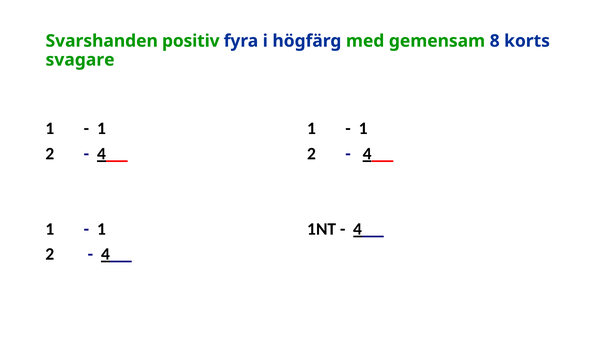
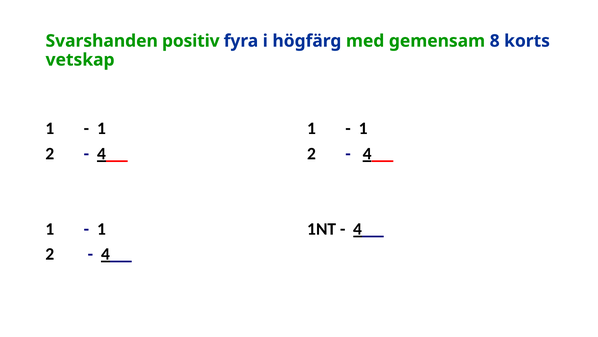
svagare: svagare -> vetskap (80, 60)
